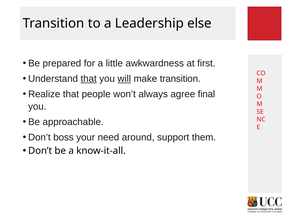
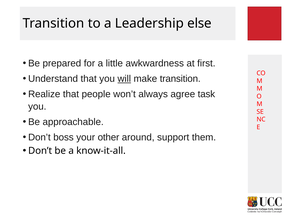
that underline: present -> none (89, 79)
final: final -> task (206, 94)
need: need -> other (108, 137)
